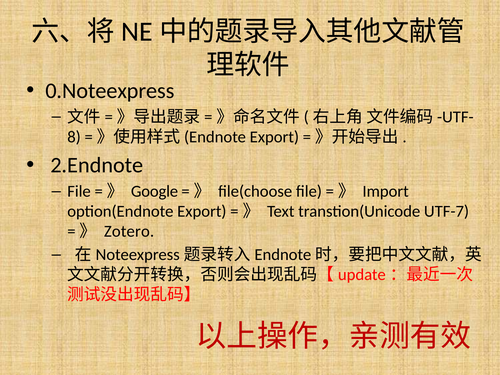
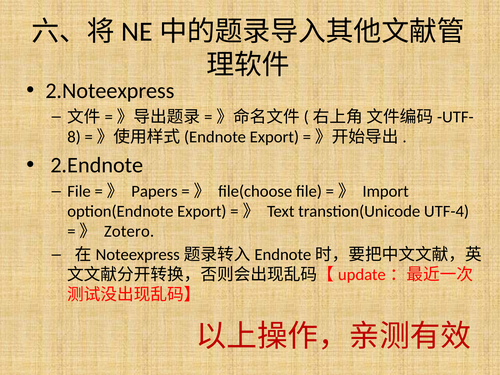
0.Noteexpress: 0.Noteexpress -> 2.Noteexpress (110, 91)
Google: Google -> Papers (154, 191)
UTF-7: UTF-7 -> UTF-4 (447, 211)
